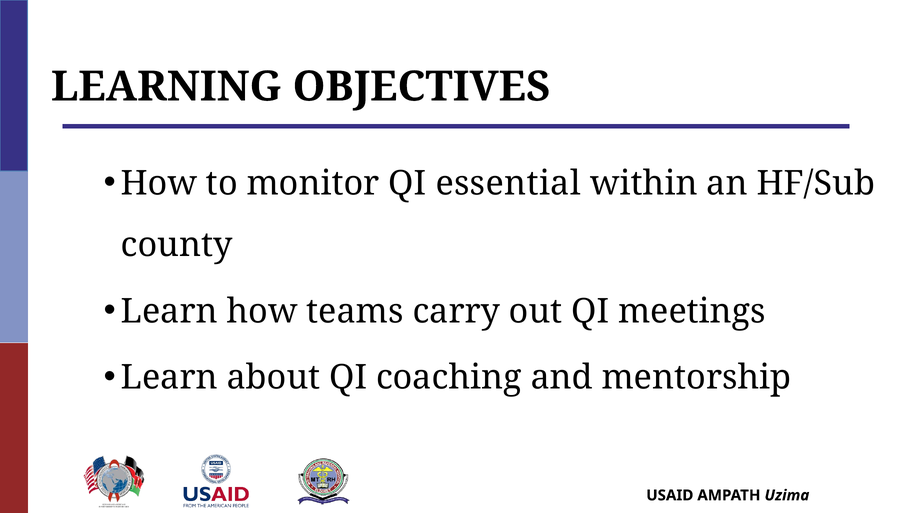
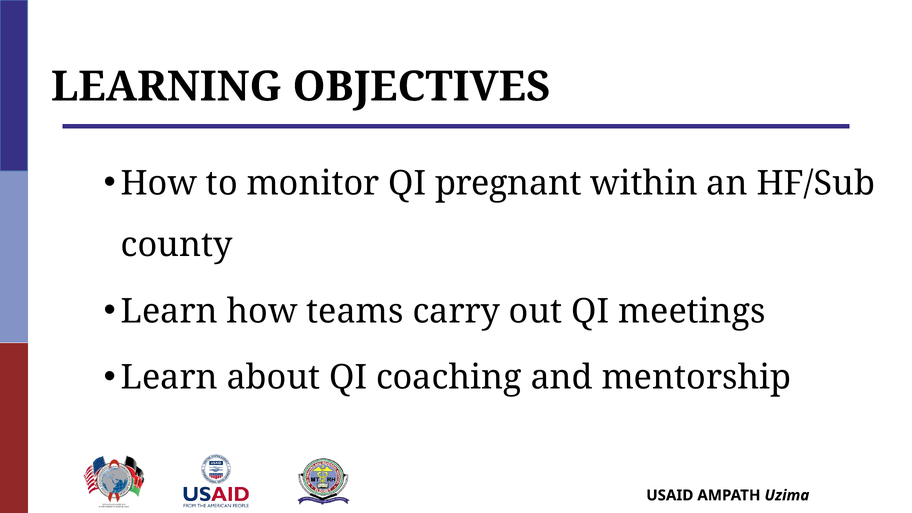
essential: essential -> pregnant (508, 183)
